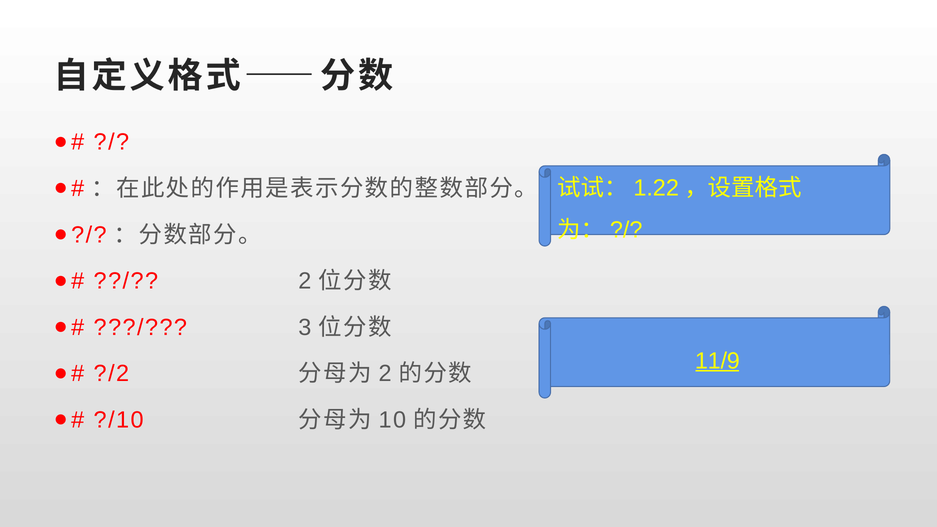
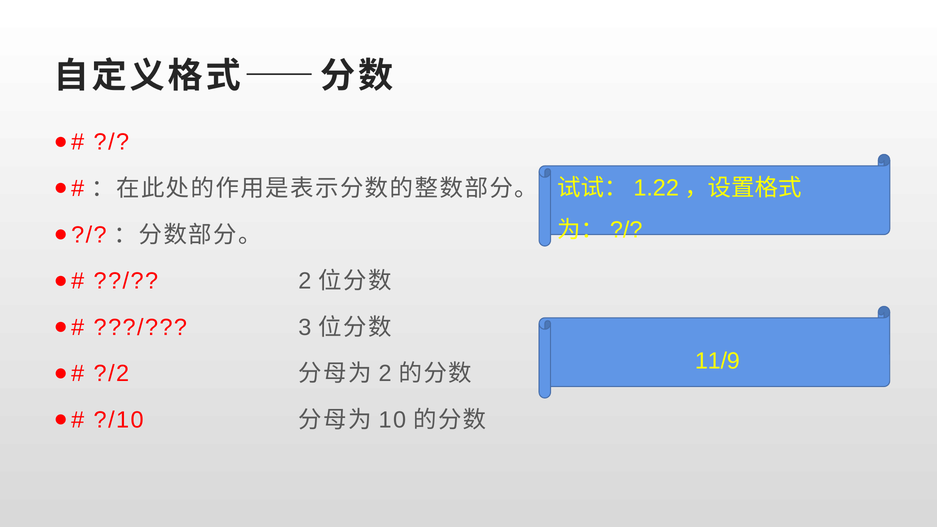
11/9 underline: present -> none (717, 361)
